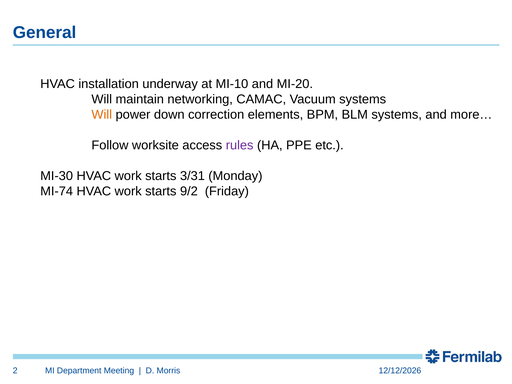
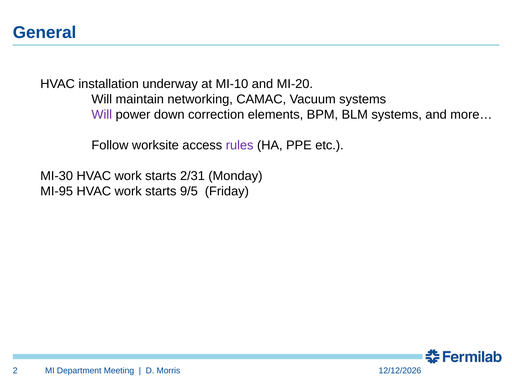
Will colour: orange -> purple (102, 115)
3/31: 3/31 -> 2/31 (192, 176)
MI-74: MI-74 -> MI-95 (57, 191)
9/2: 9/2 -> 9/5 (189, 191)
